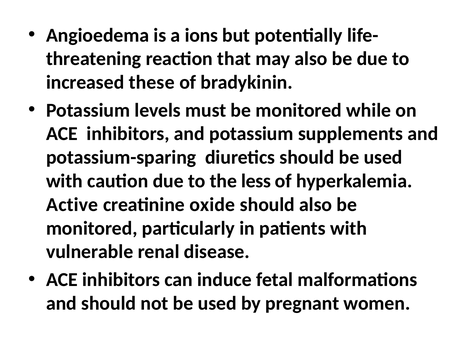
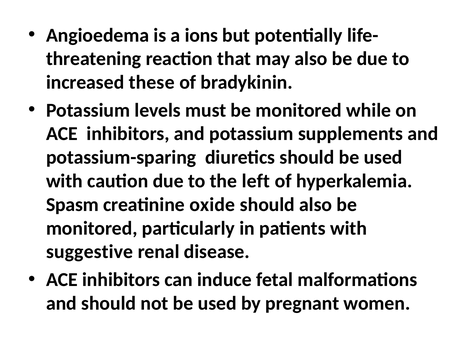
less: less -> left (256, 181)
Active: Active -> Spasm (72, 205)
vulnerable: vulnerable -> suggestive (90, 252)
